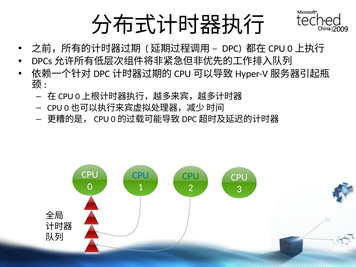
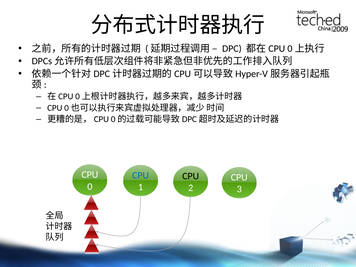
CPU colour: green -> black (191, 176)
